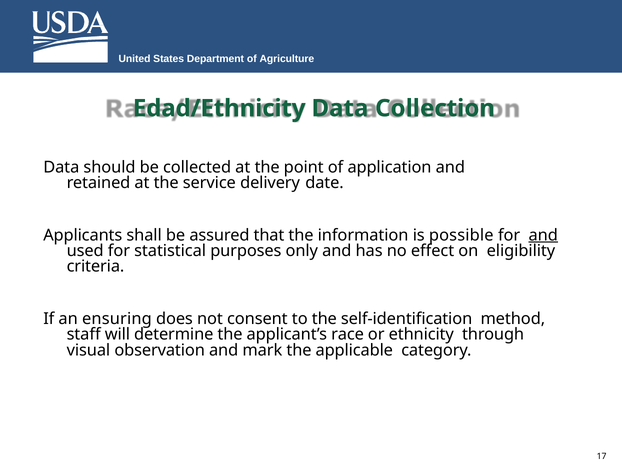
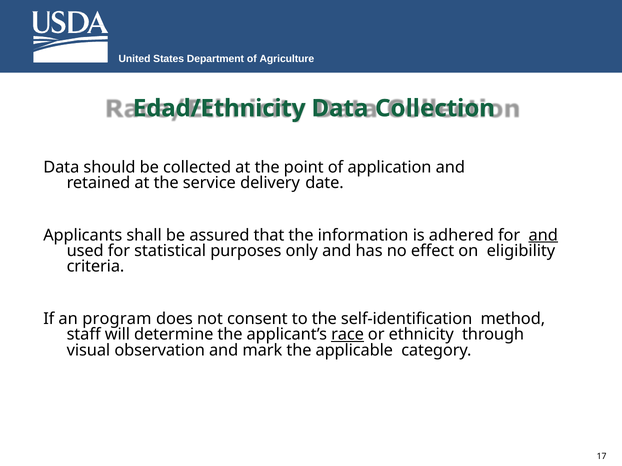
possible: possible -> adhered (461, 235)
ensuring: ensuring -> program (117, 319)
race underline: none -> present (348, 335)
